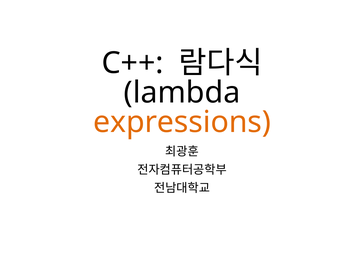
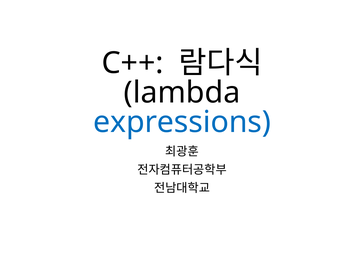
expressions colour: orange -> blue (182, 122)
